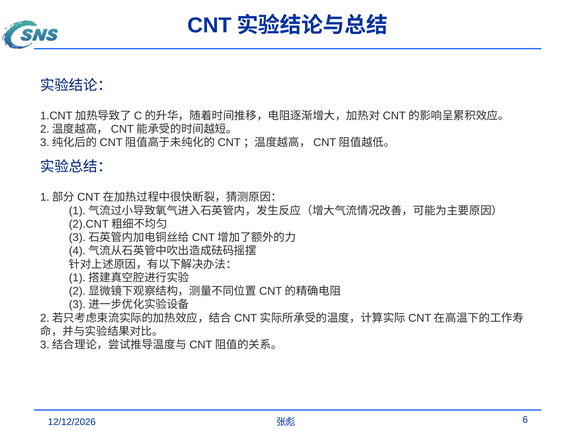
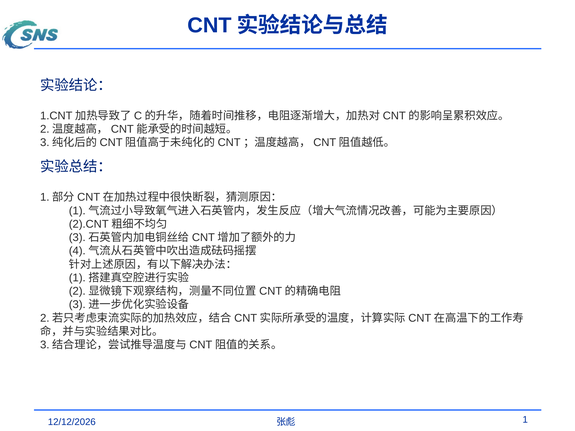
6: 6 -> 1 (525, 420)
